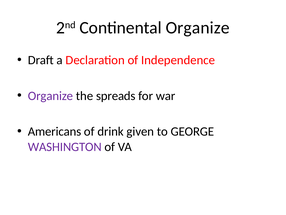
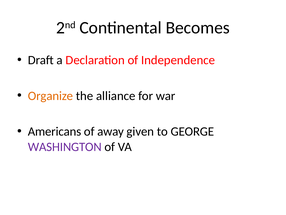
Continental Organize: Organize -> Becomes (198, 28)
Organize colour: purple -> orange (51, 96)
spreads: spreads -> alliance (116, 96)
drink: drink -> away (111, 131)
